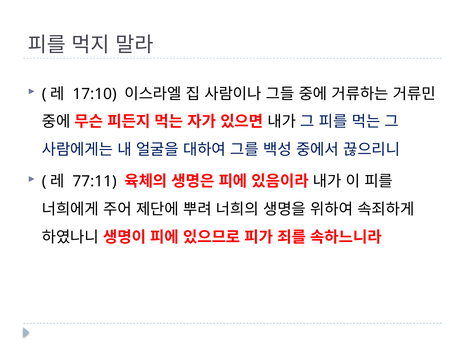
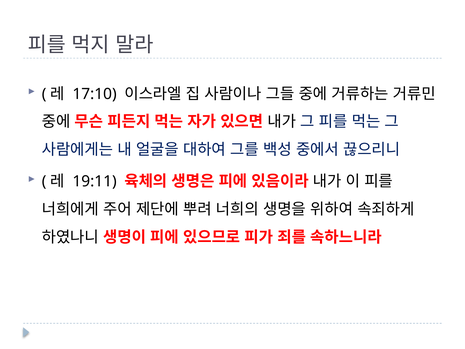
77:11: 77:11 -> 19:11 (95, 181)
